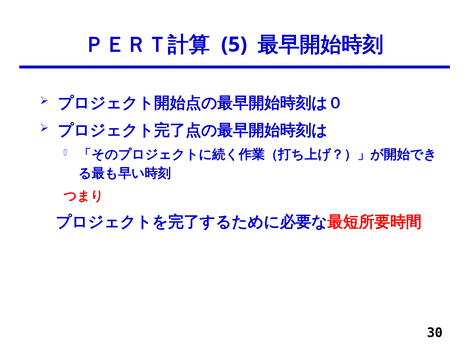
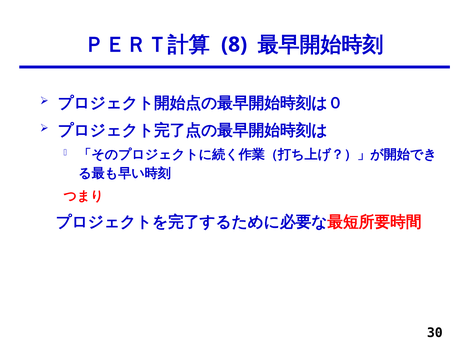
5: 5 -> 8 (234, 45)
